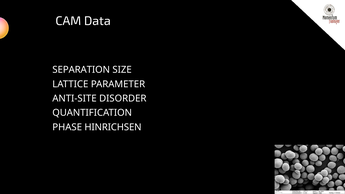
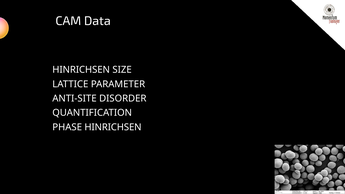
SEPARATION: SEPARATION -> HINRICHSEN (81, 70)
